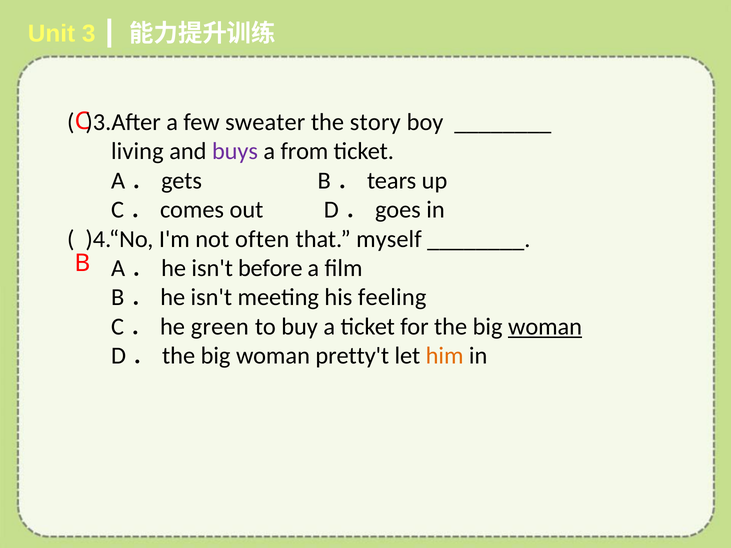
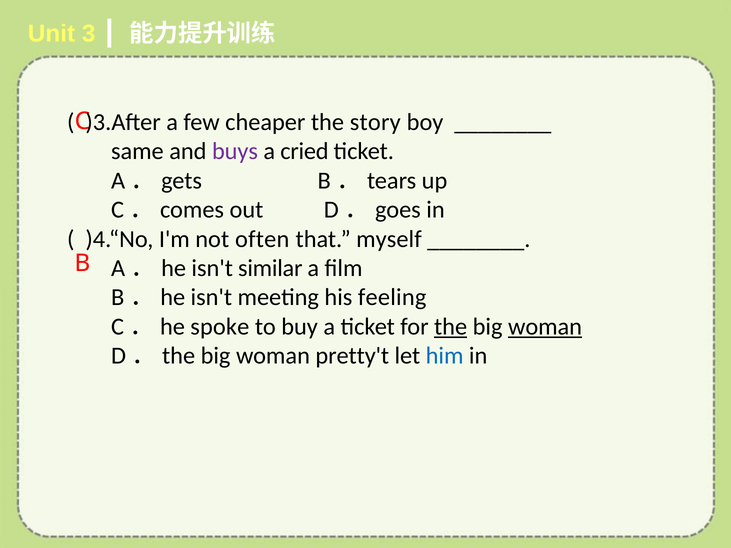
sweater: sweater -> cheaper (265, 122)
living: living -> same (137, 151)
from: from -> cried (304, 151)
before: before -> similar (270, 268)
green: green -> spoke (220, 327)
the underline: none -> present (451, 327)
him colour: orange -> blue (445, 356)
